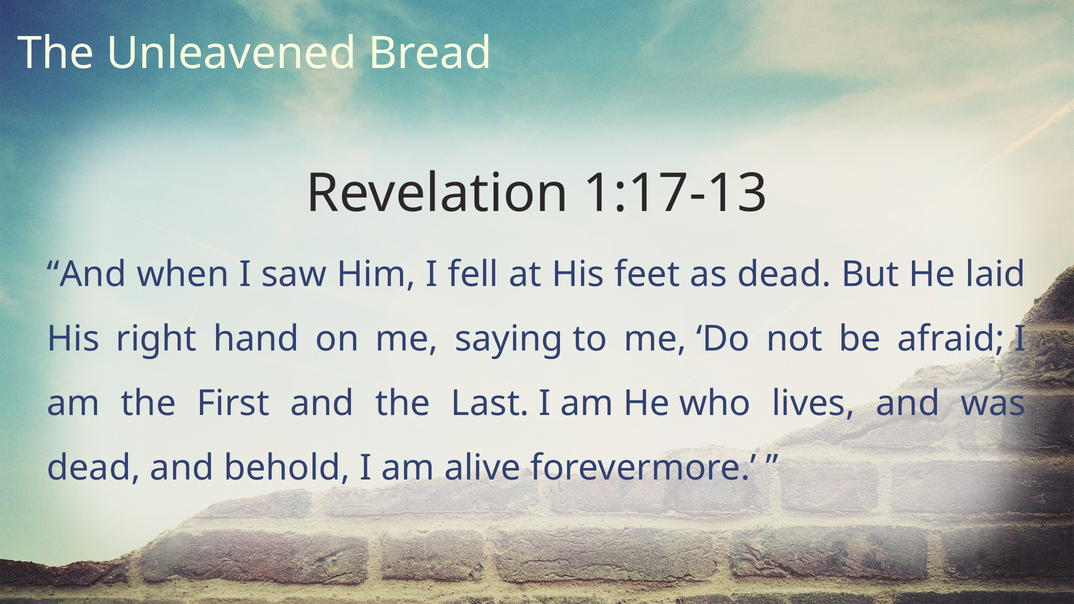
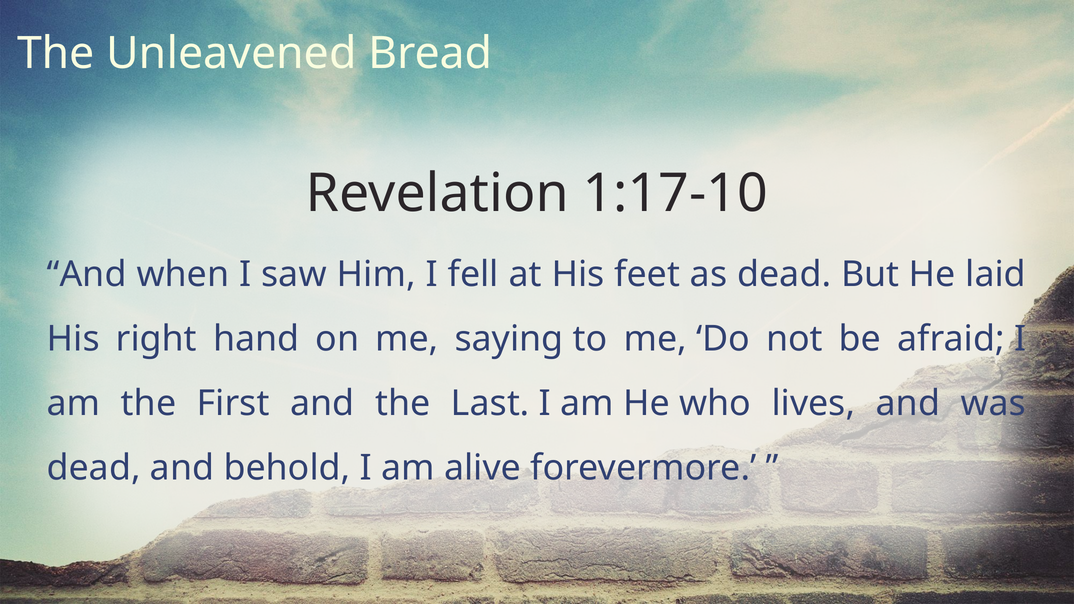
1:17-13: 1:17-13 -> 1:17-10 (675, 194)
